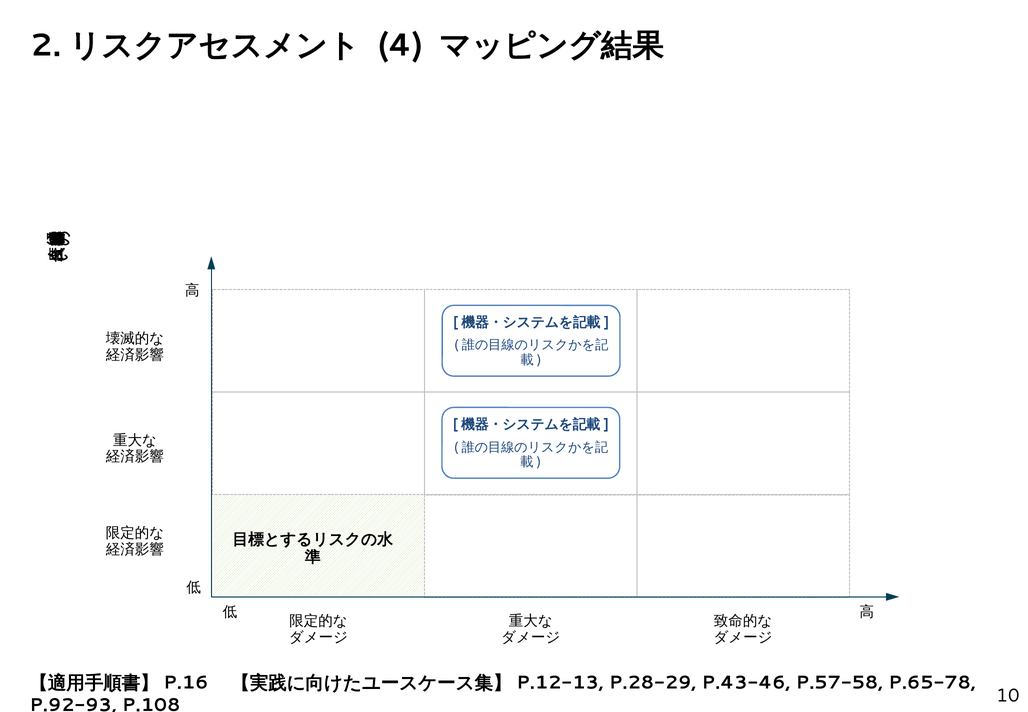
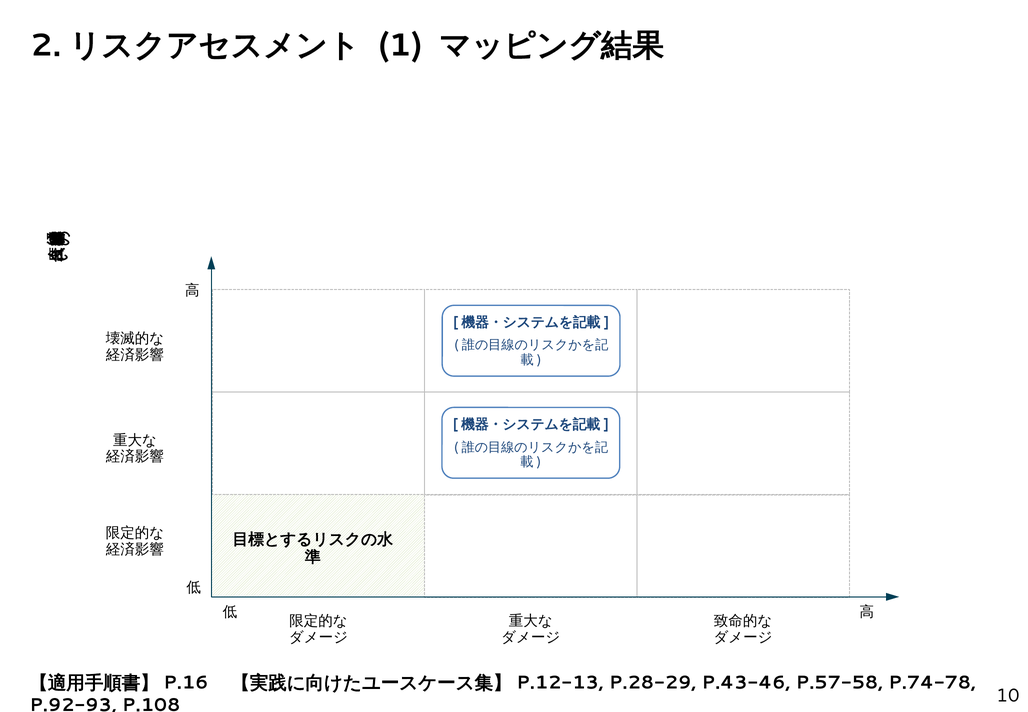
4: 4 -> 1 (400, 45)
P.65-78: P.65-78 -> P.74-78 (932, 683)
